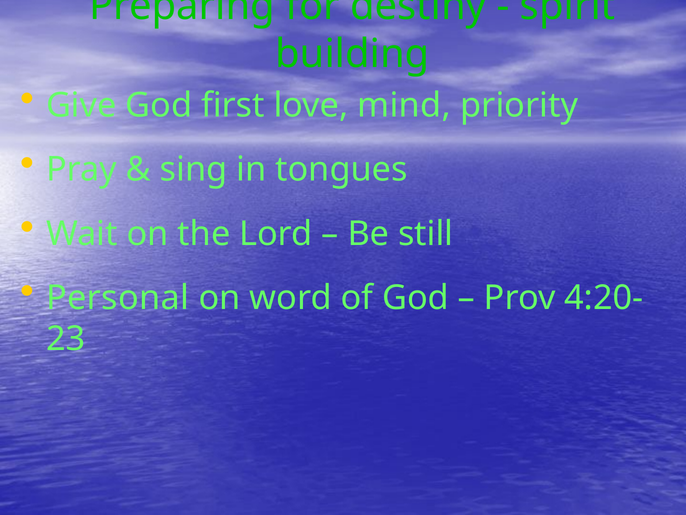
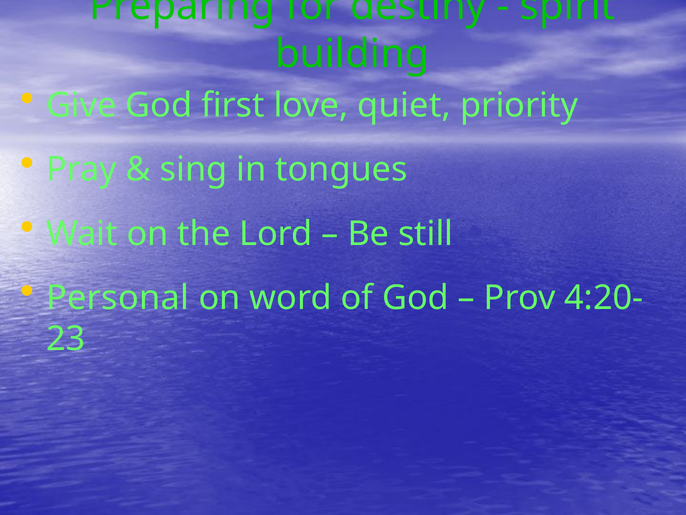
mind: mind -> quiet (404, 105)
